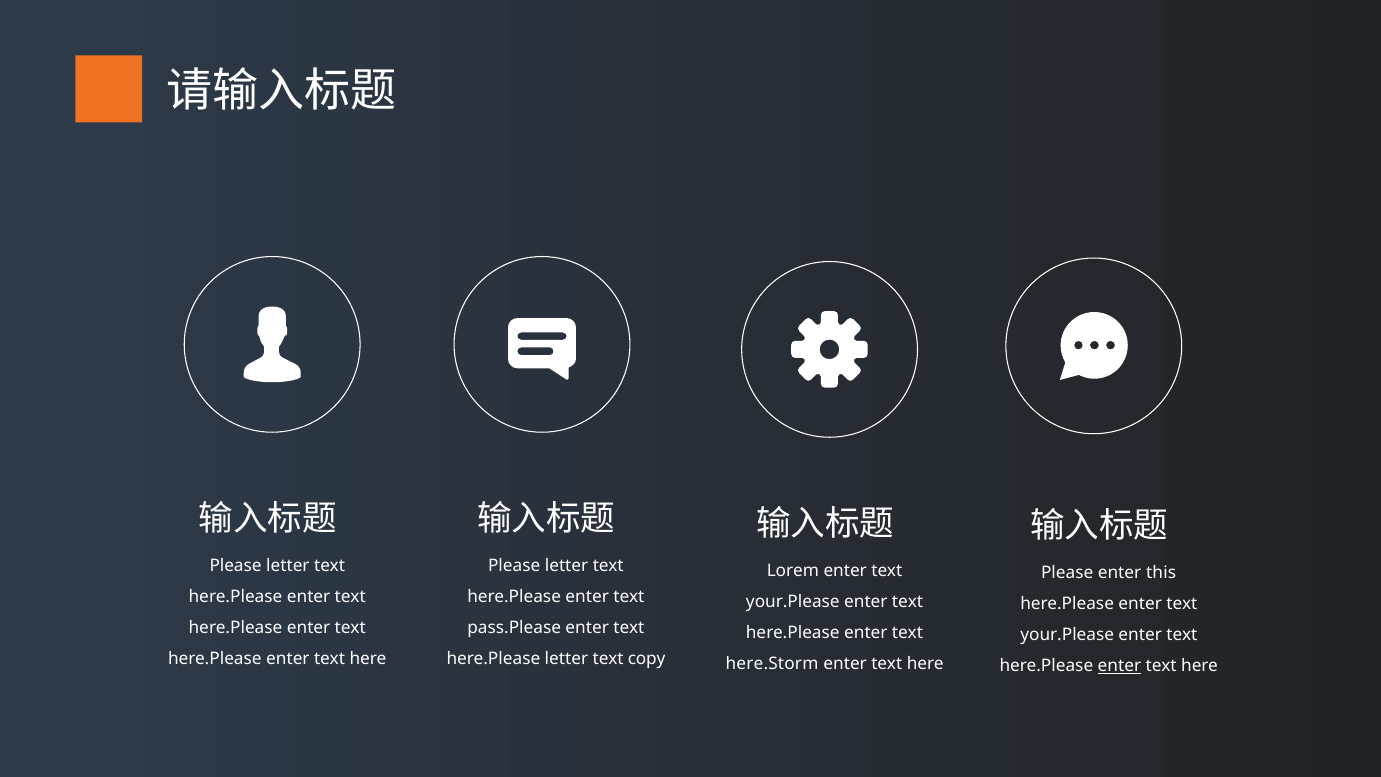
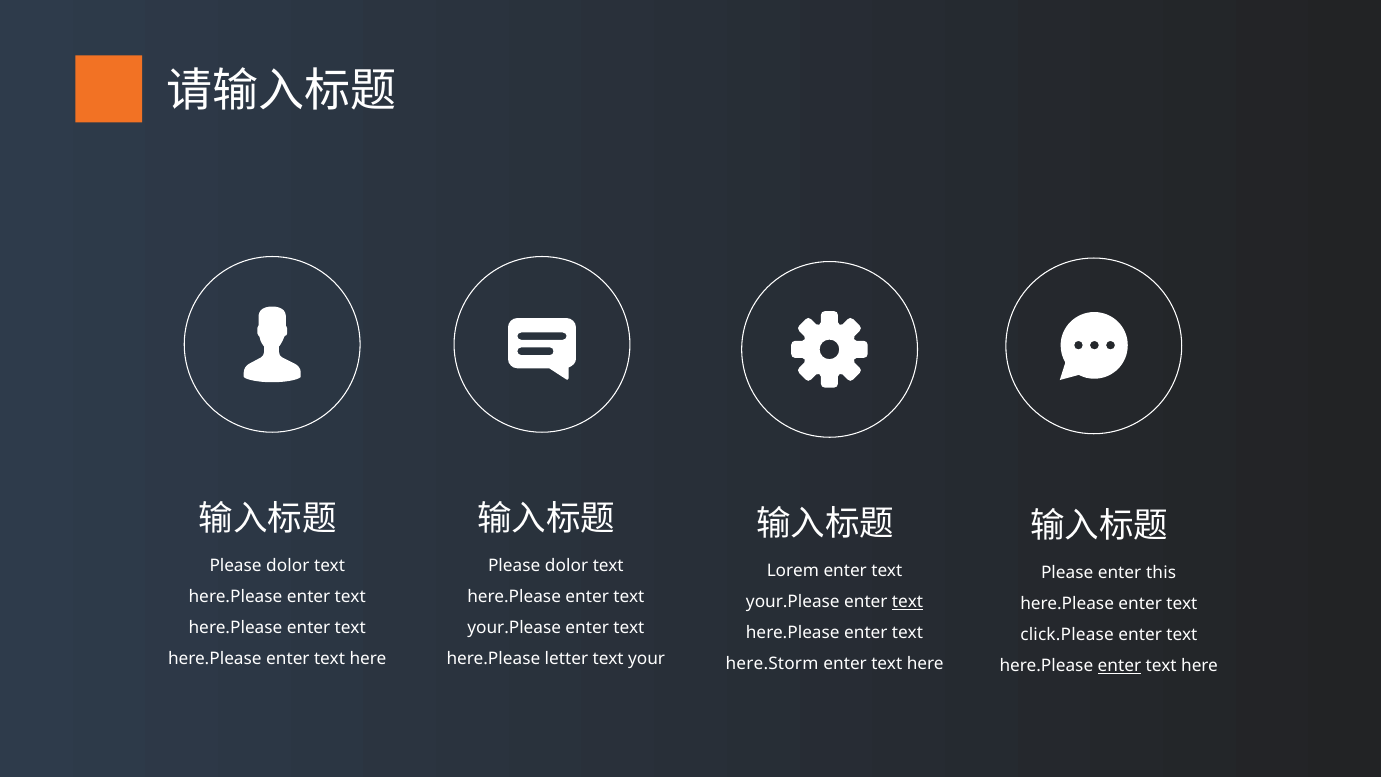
letter: letter -> dolor (288, 566)
letter: letter -> dolor (567, 566)
text underline: none -> present (908, 602)
pass.Please: pass.Please -> your.Please (514, 628)
your.Please: your.Please -> click.Please (1067, 635)
copy: copy -> your (647, 659)
